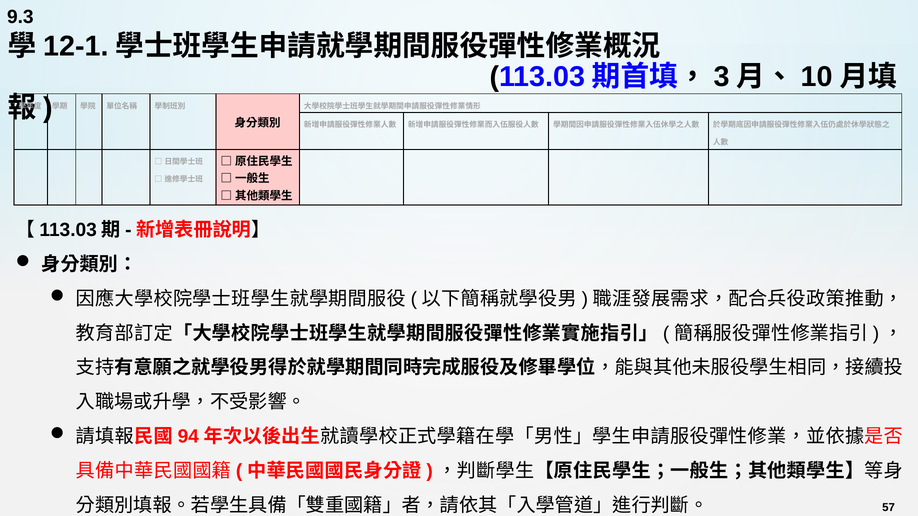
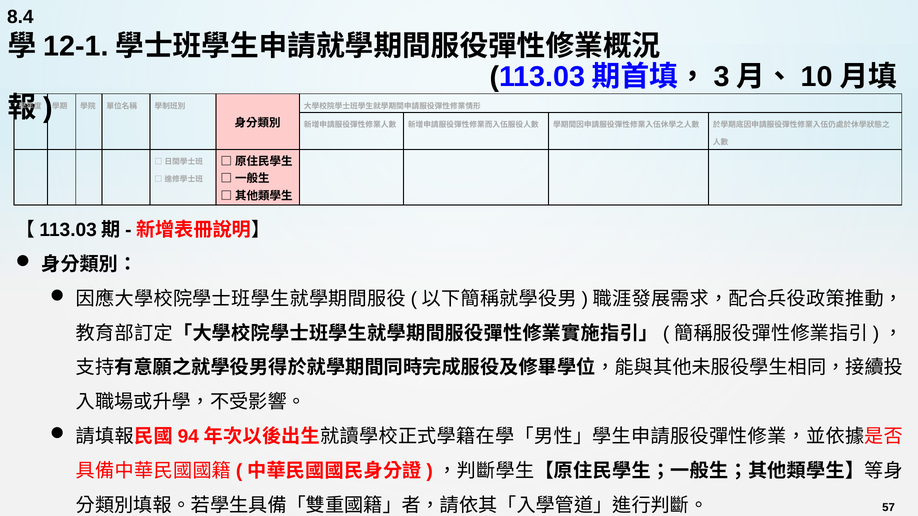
9.3: 9.3 -> 8.4 (20, 17)
